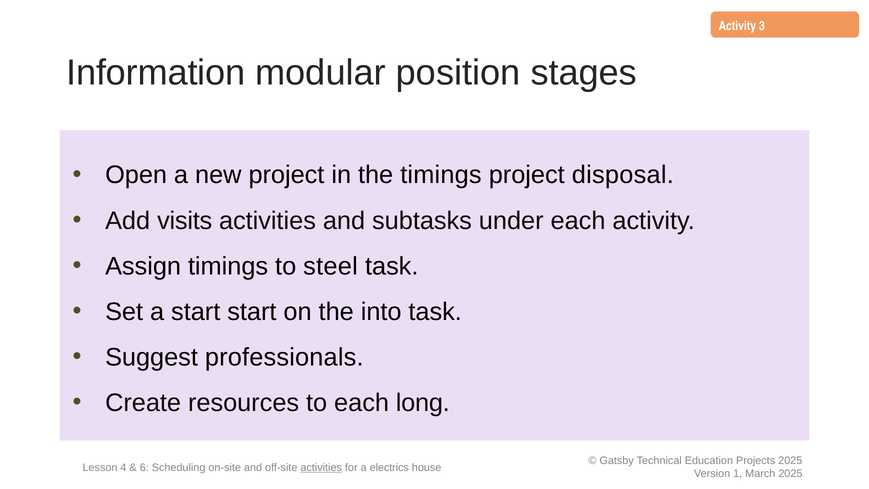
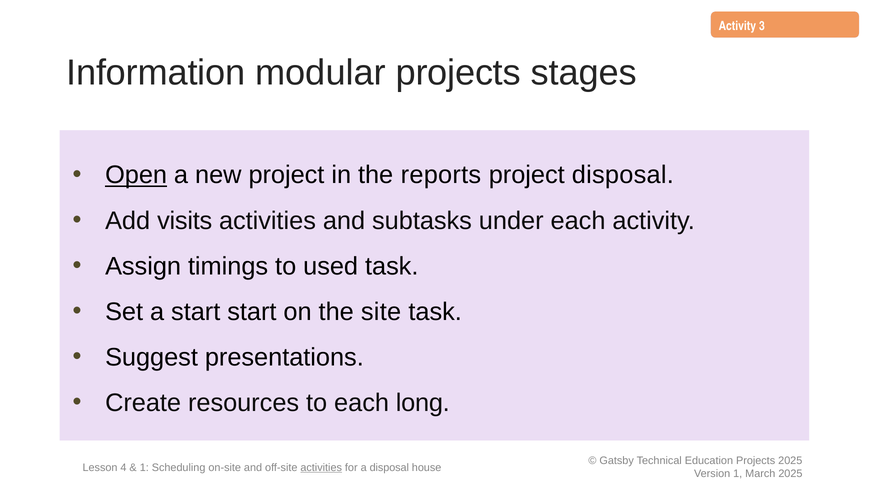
modular position: position -> projects (458, 73)
Open underline: none -> present (136, 175)
the timings: timings -> reports (441, 175)
steel: steel -> used (331, 266)
into: into -> site (381, 312)
professionals: professionals -> presentations (284, 357)
6: 6 -> 1 (144, 467)
a electrics: electrics -> disposal (389, 467)
